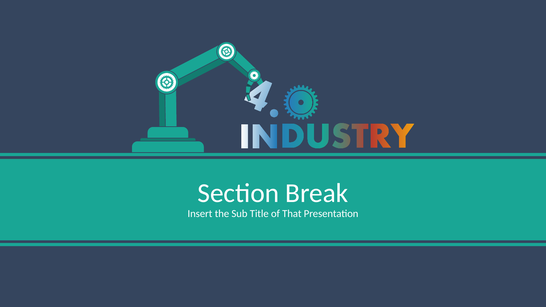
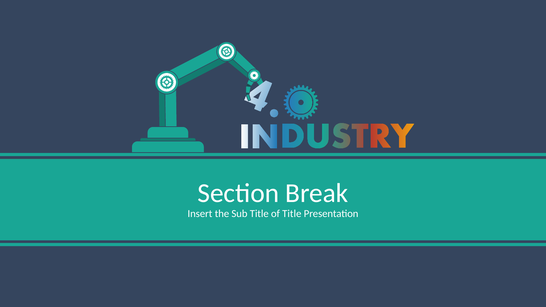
of That: That -> Title (292, 214)
